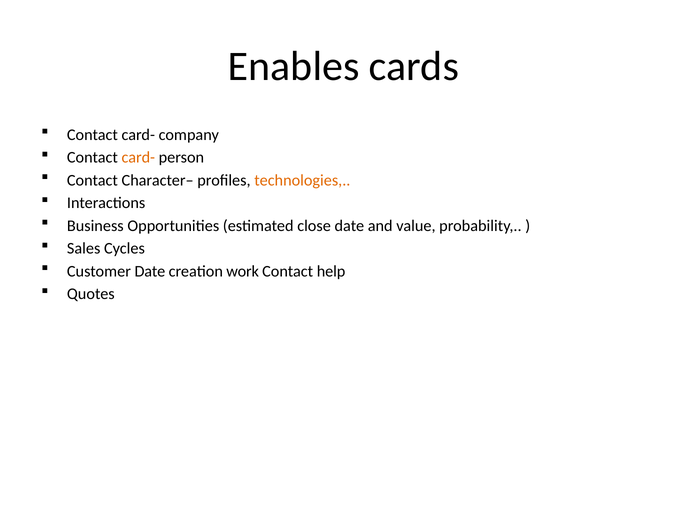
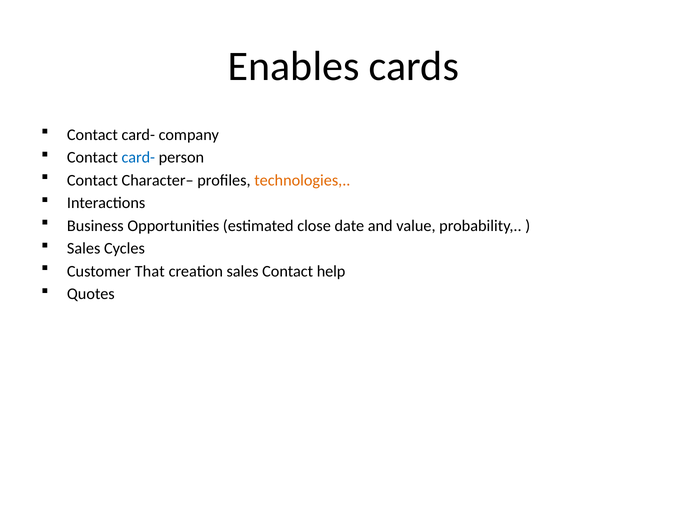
card- colour: orange -> blue (138, 157)
Customer Date: Date -> That (150, 271)
creation work: work -> sales (243, 271)
